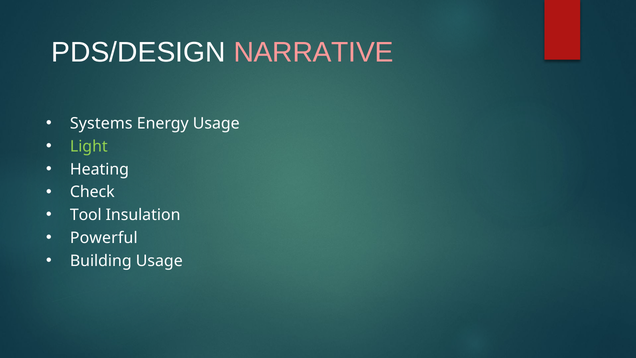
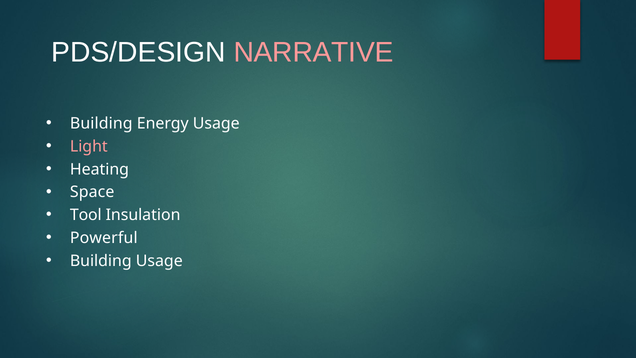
Systems: Systems -> Building (101, 123)
Light colour: light green -> pink (89, 146)
Check: Check -> Space (92, 192)
